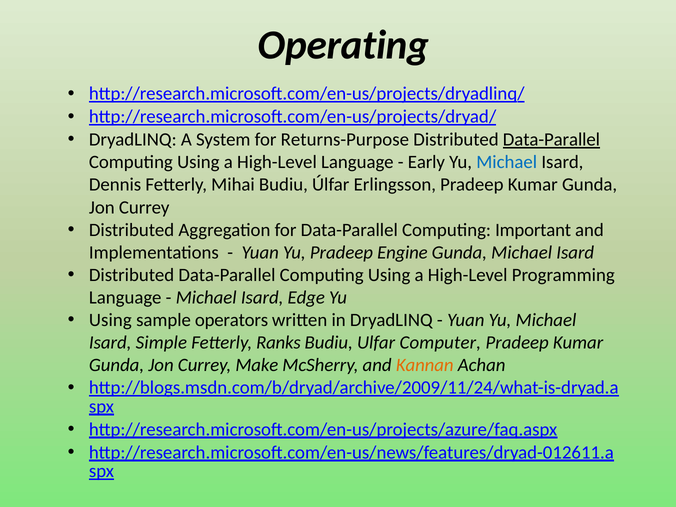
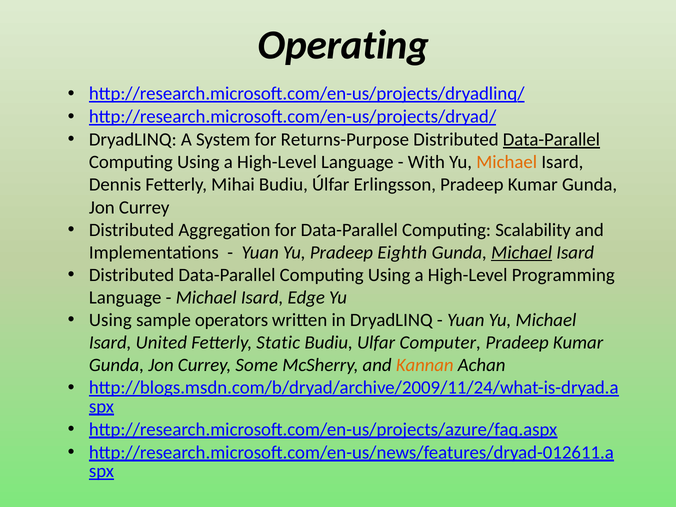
Early: Early -> With (426, 162)
Michael colour: blue -> orange (507, 162)
Important: Important -> Scalability (533, 230)
Engine: Engine -> Eighth (402, 252)
Michael underline: none -> present (522, 252)
Simple: Simple -> United (161, 343)
Ranks: Ranks -> Static (278, 343)
Make: Make -> Some (257, 365)
